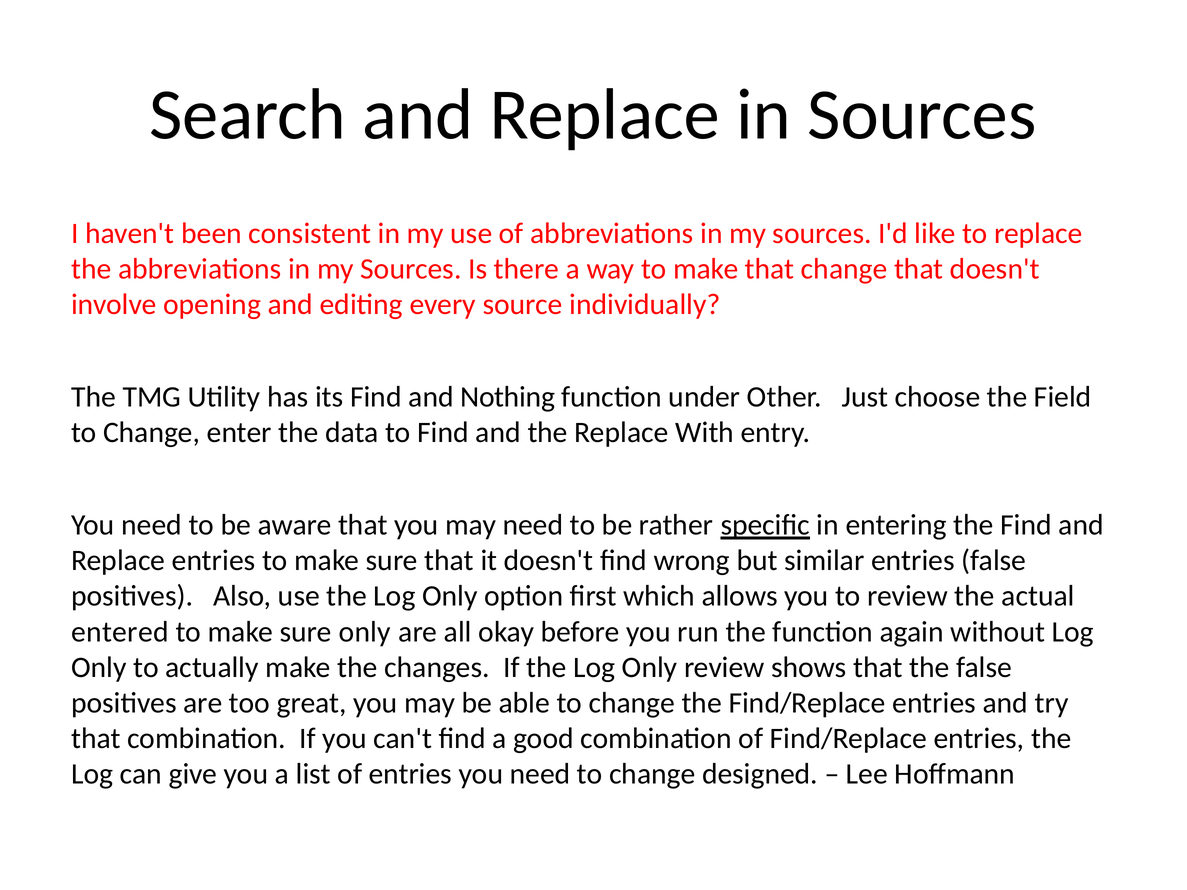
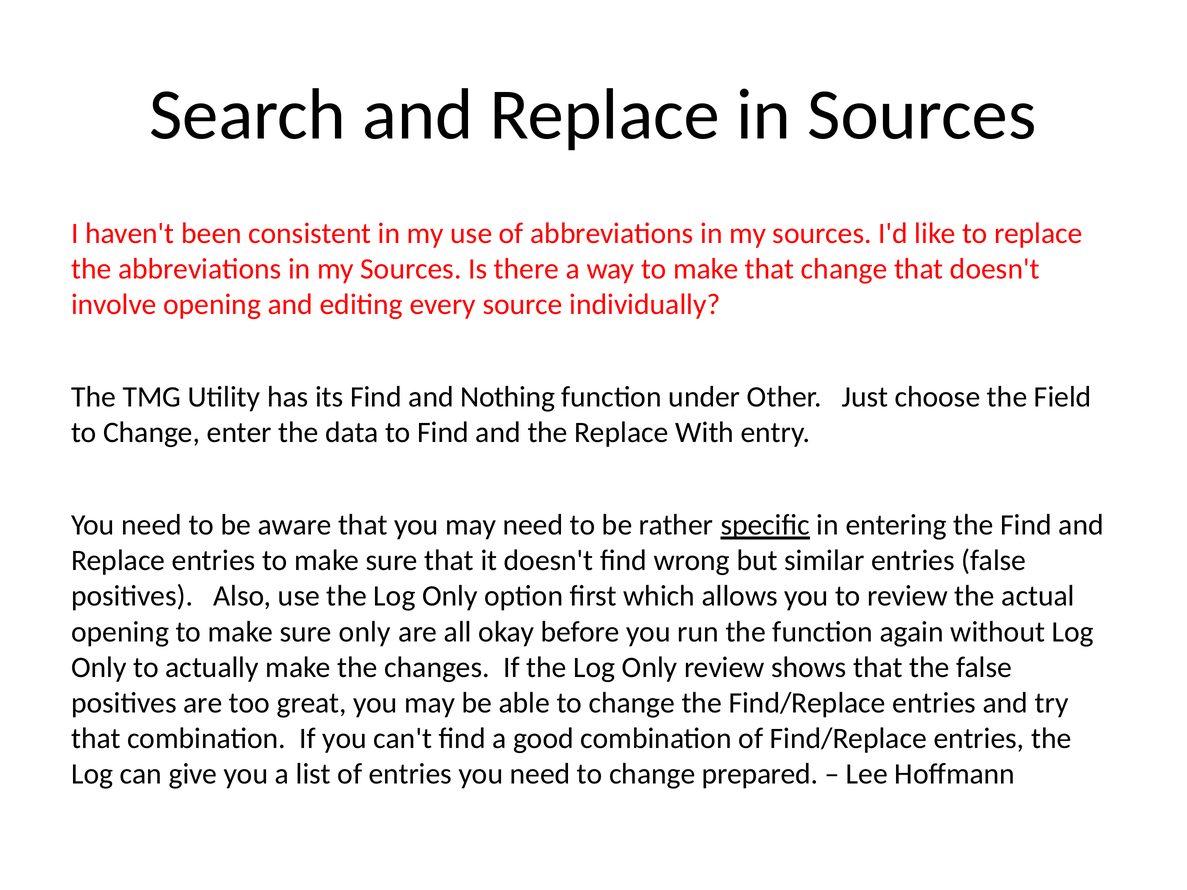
entered: entered -> opening (120, 632)
designed: designed -> prepared (760, 774)
